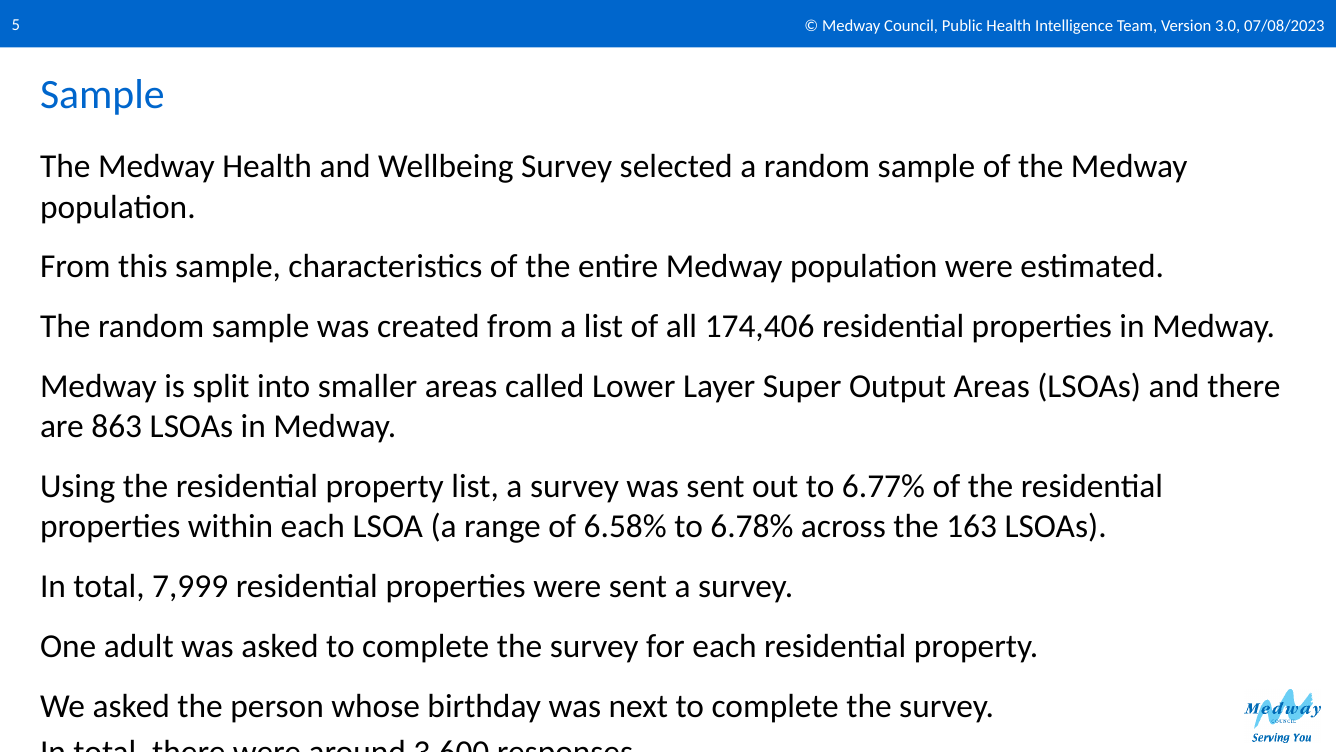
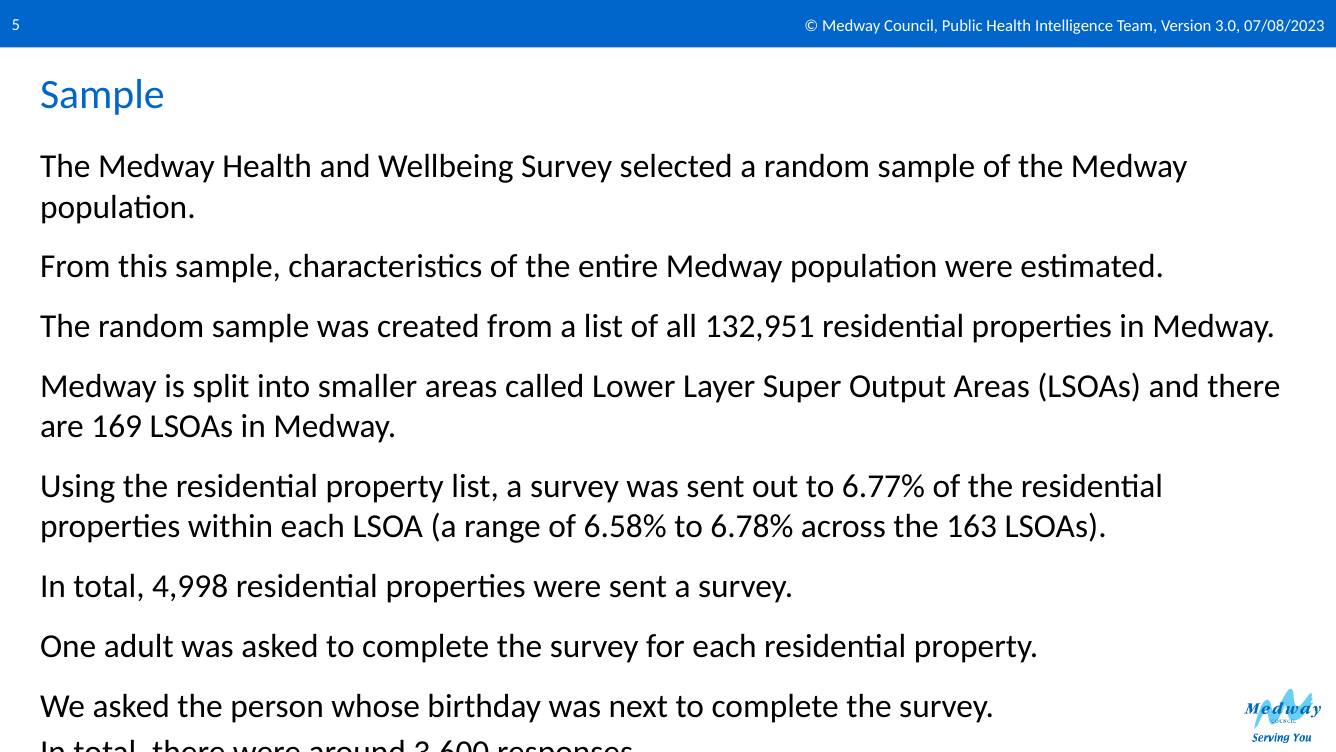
174,406: 174,406 -> 132,951 (760, 326)
863: 863 -> 169 (117, 426)
7,999: 7,999 -> 4,998 (190, 586)
